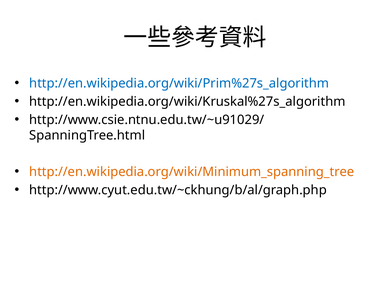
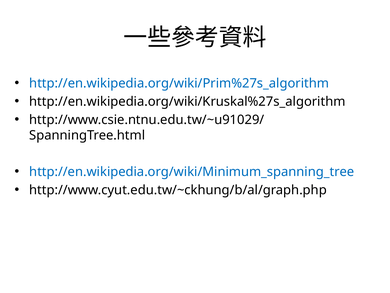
http://en.wikipedia.org/wiki/Minimum_spanning_tree colour: orange -> blue (192, 172)
